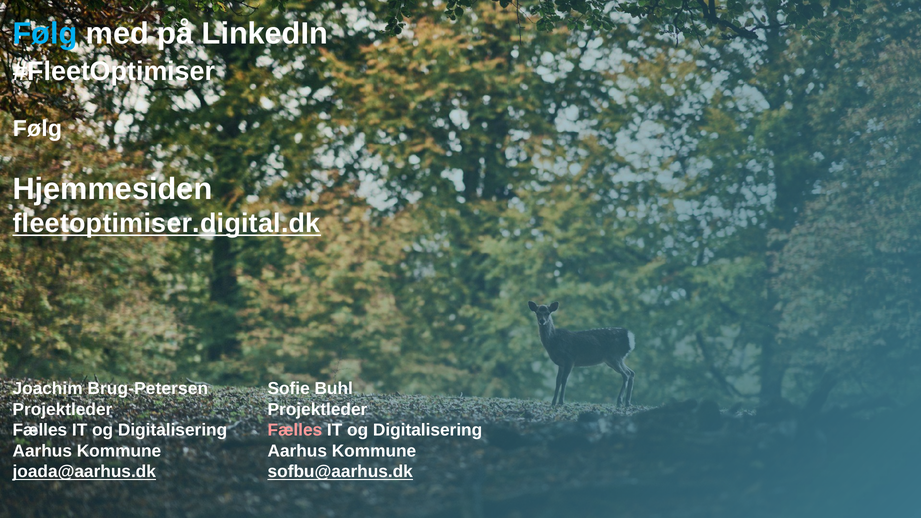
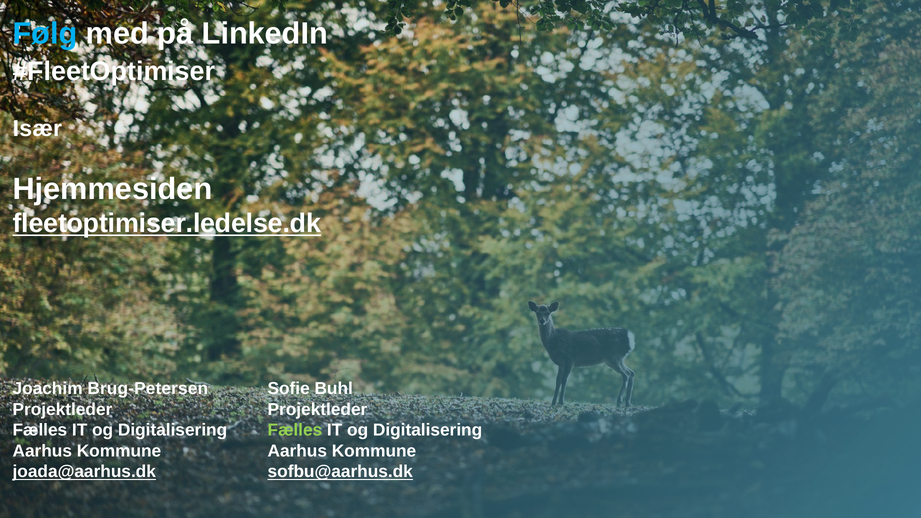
Følg: Følg -> Især (37, 129)
fleetoptimiser.digital.dk: fleetoptimiser.digital.dk -> fleetoptimiser.ledelse.dk (167, 224)
Fælles colour: pink -> light green (295, 430)
